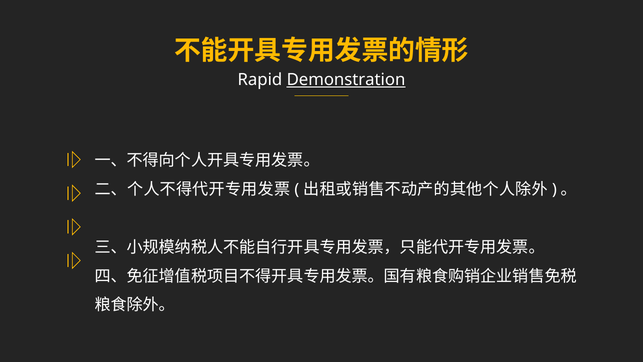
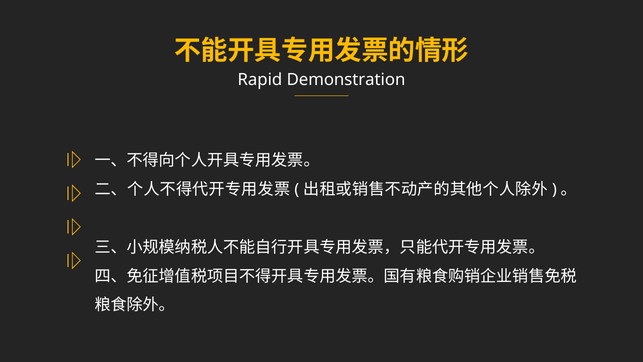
Demonstration underline: present -> none (346, 80)
